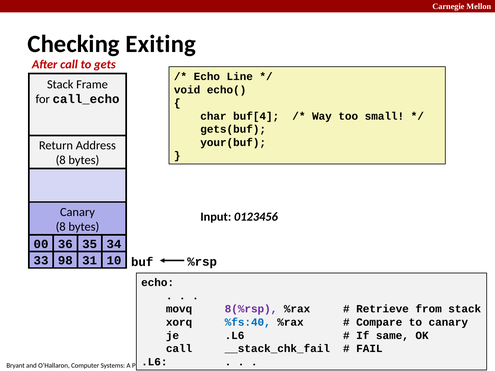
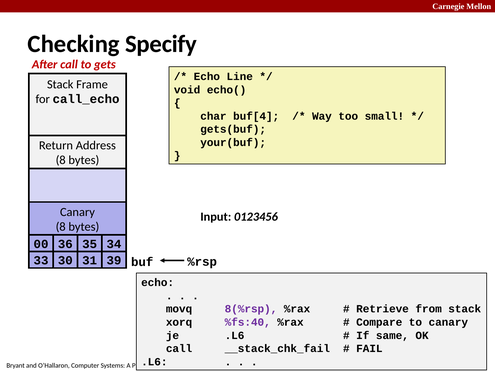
Exiting: Exiting -> Specify (161, 44)
98: 98 -> 30 (65, 261)
10: 10 -> 39 (114, 261)
%fs:40 colour: blue -> purple (248, 322)
